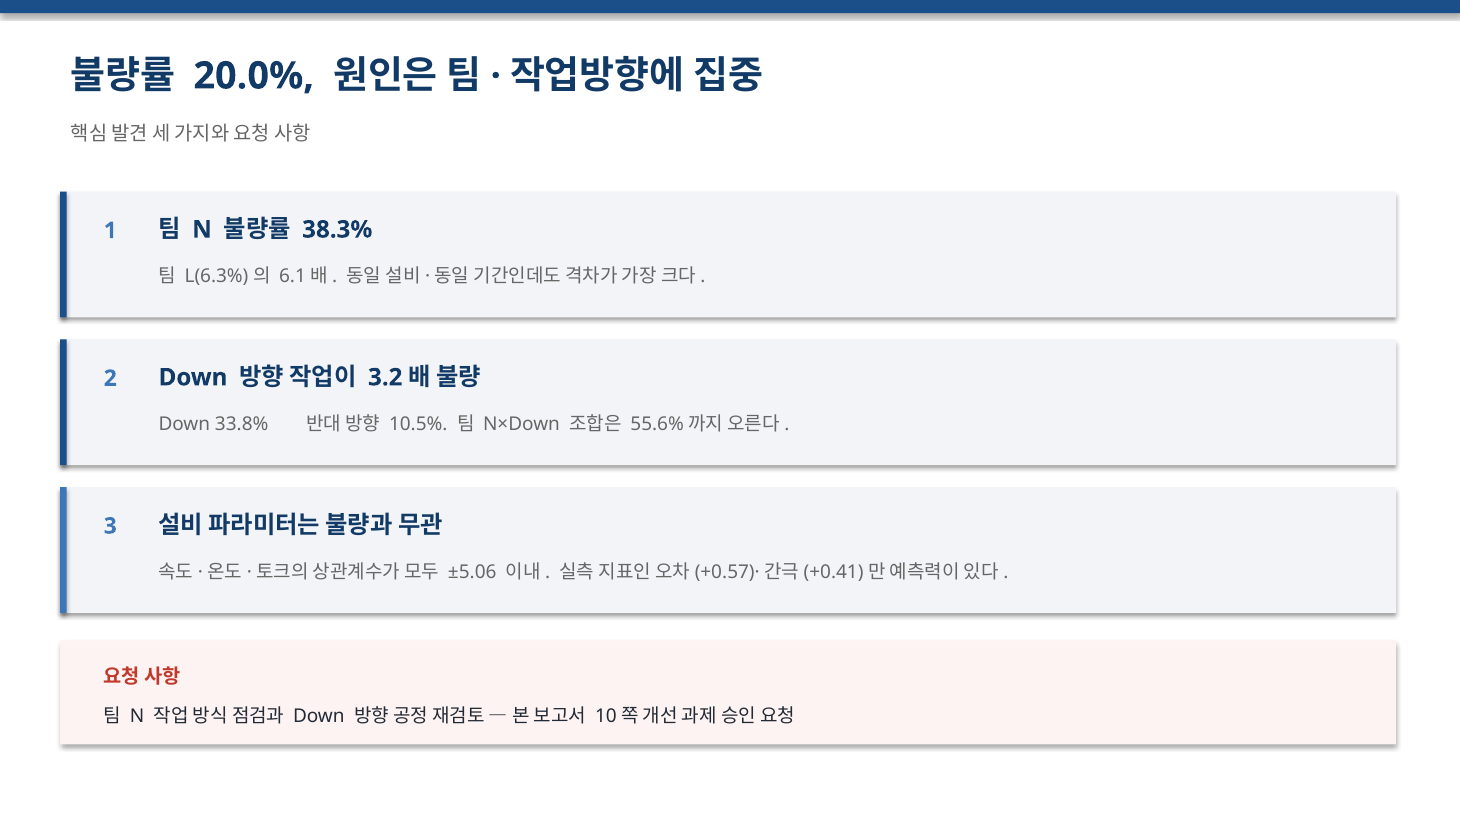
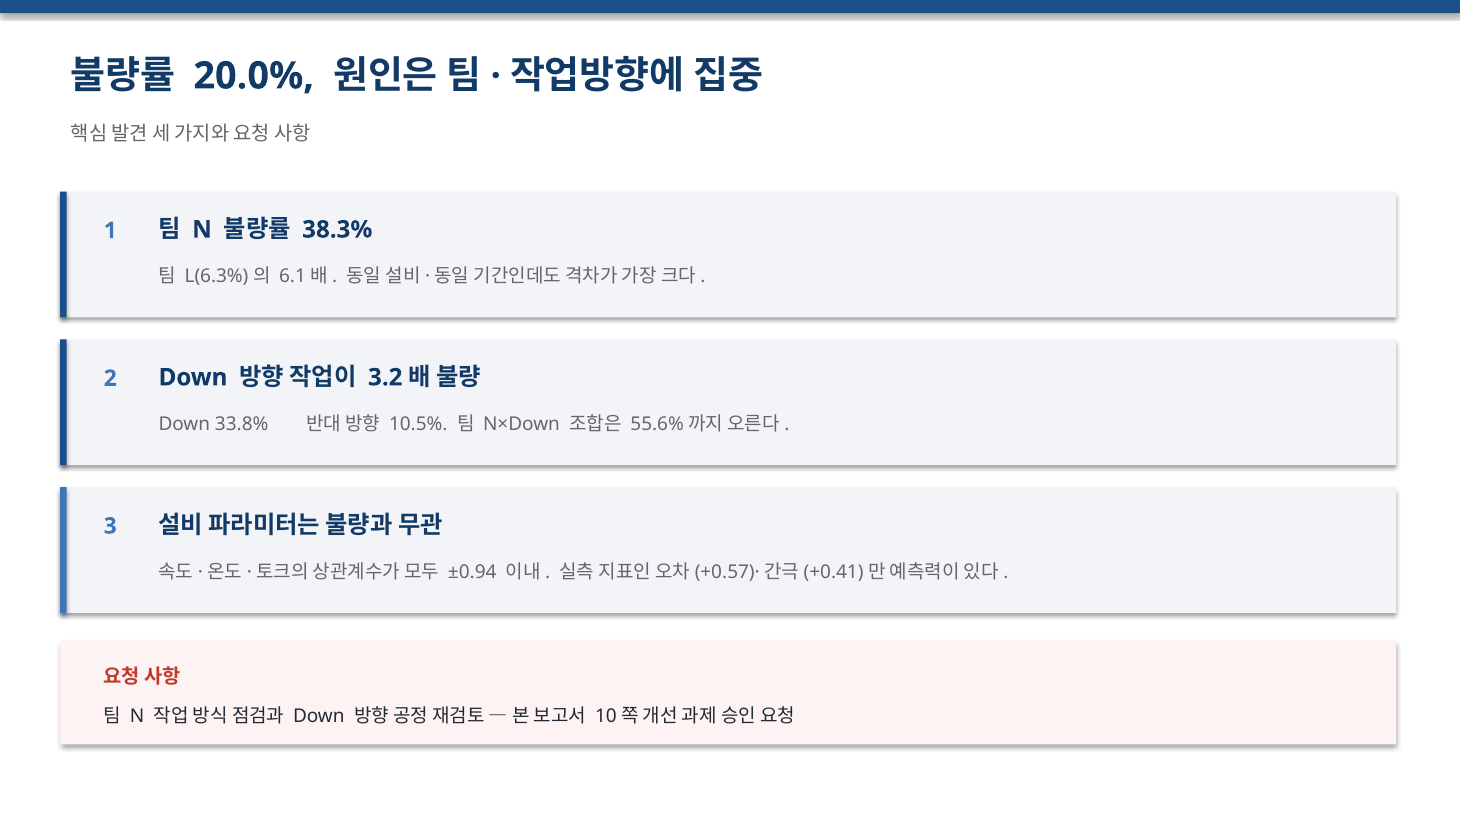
±5.06: ±5.06 -> ±0.94 (472, 572)
